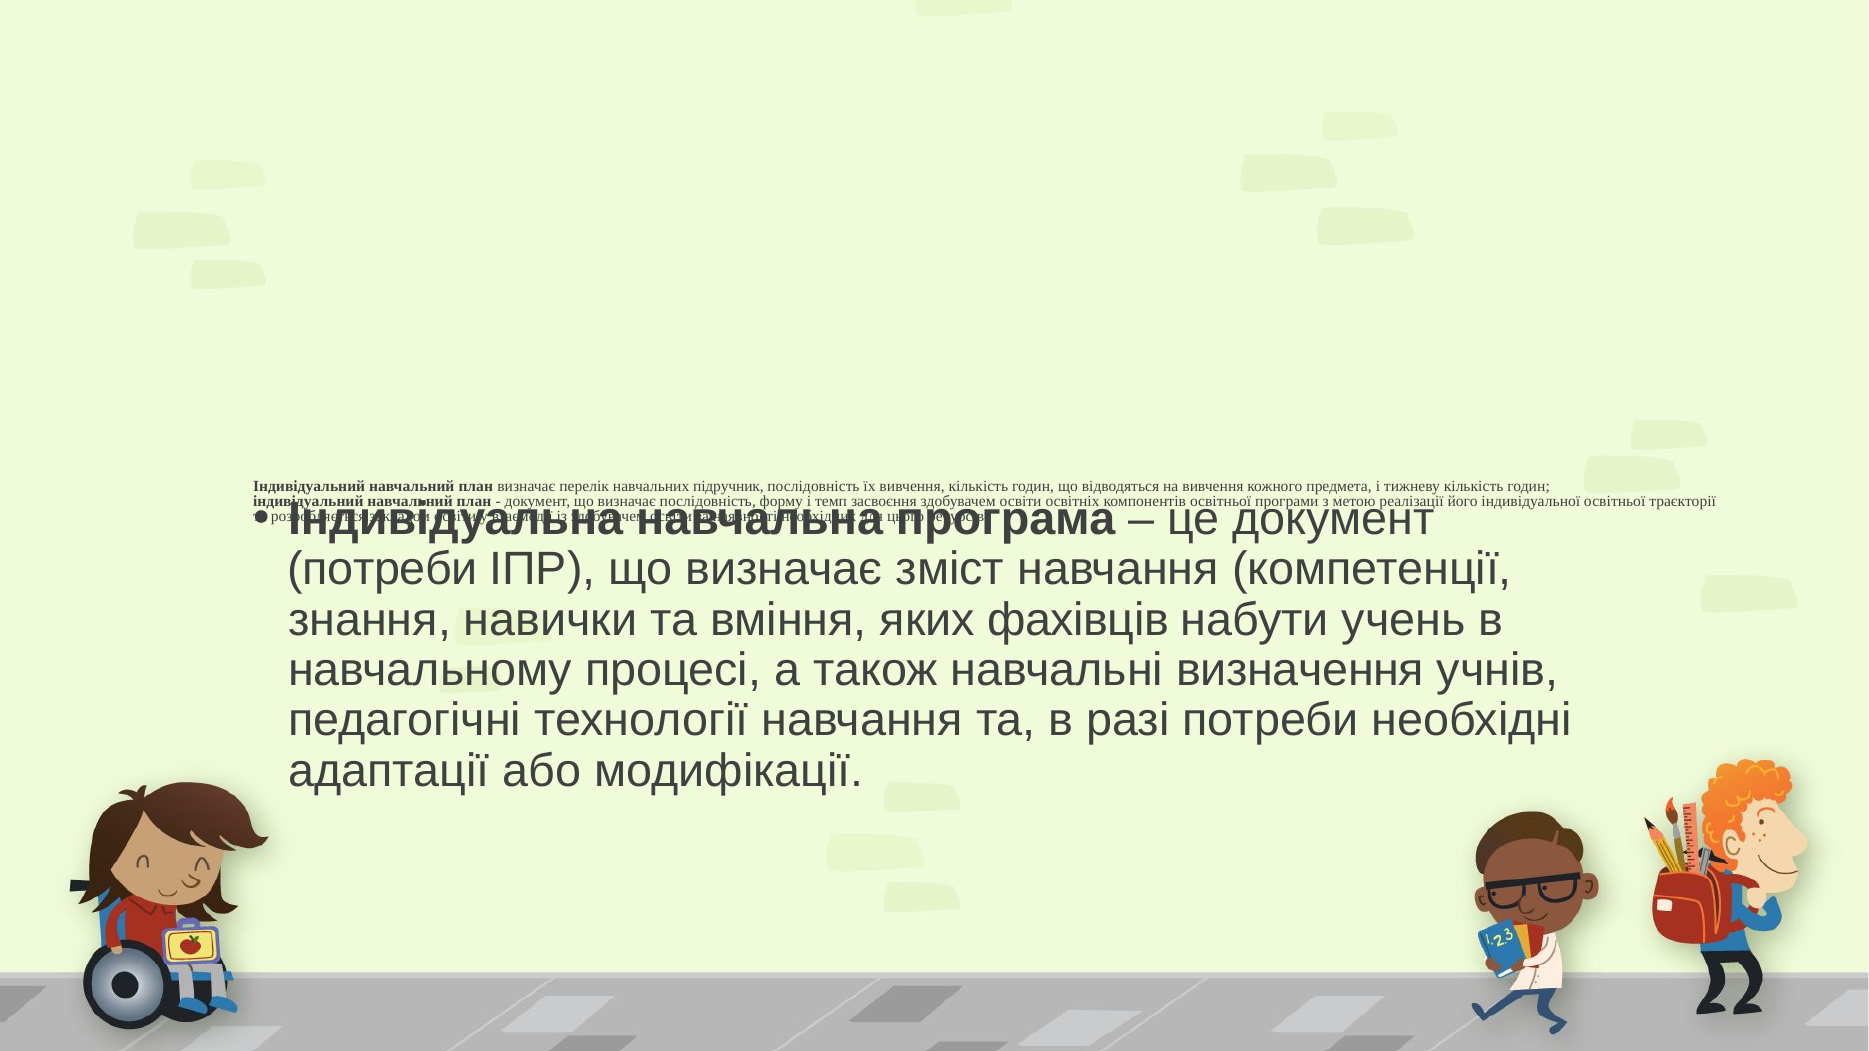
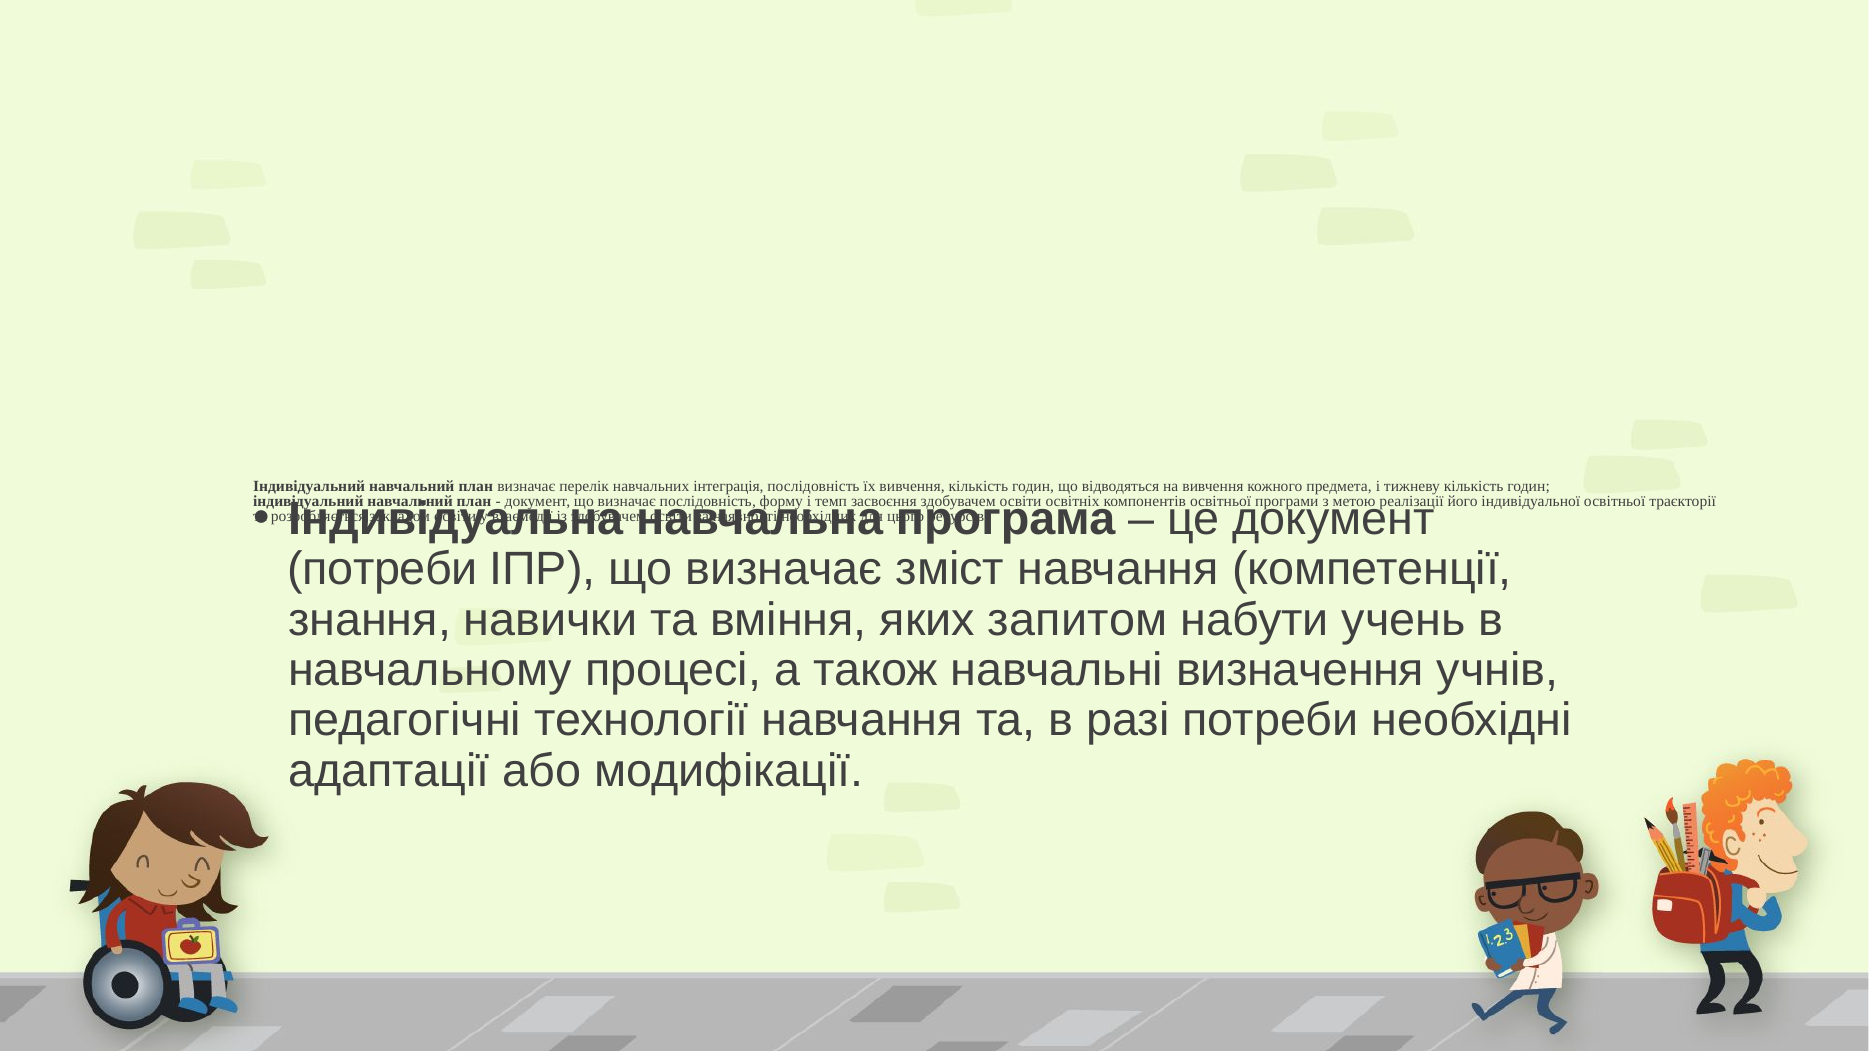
підручник: підручник -> інтеграція (728, 487)
фахівців: фахівців -> запитом (1078, 620)
